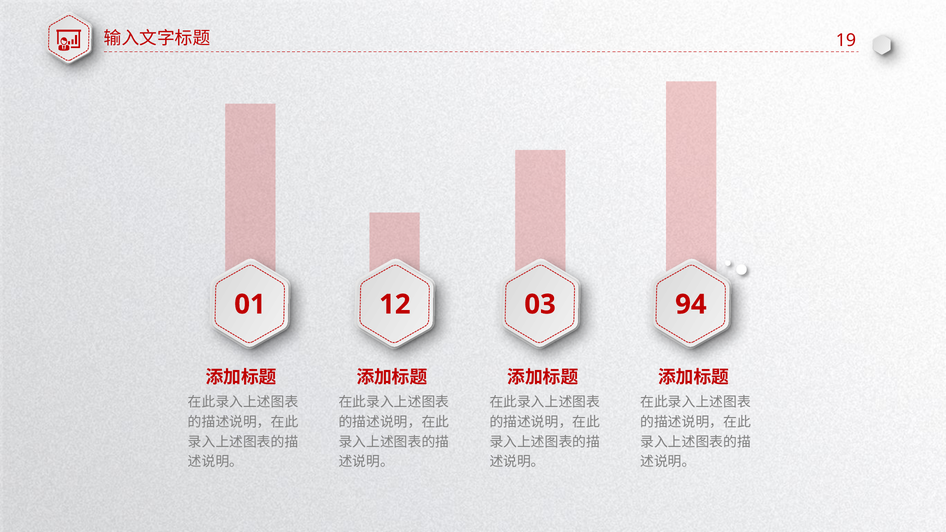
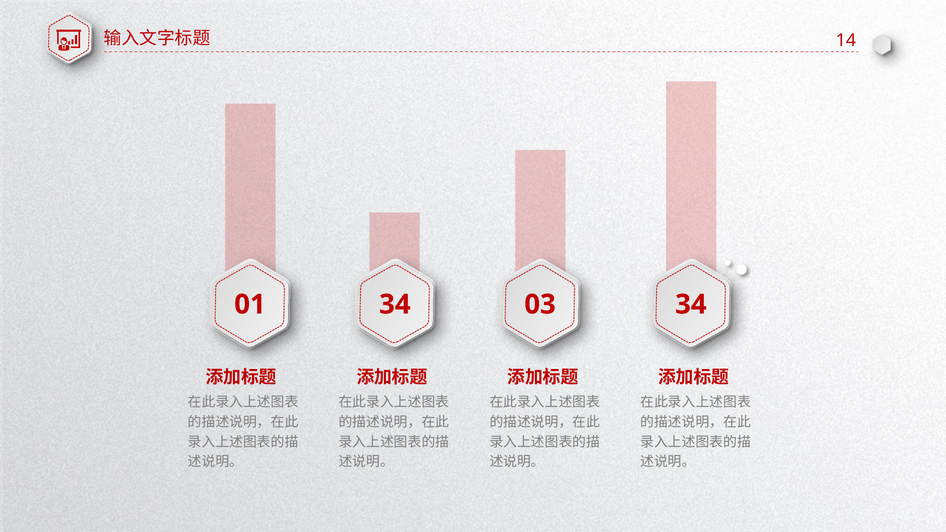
19: 19 -> 14 (846, 40)
01 12: 12 -> 34 (395, 304)
03 94: 94 -> 34 (691, 304)
